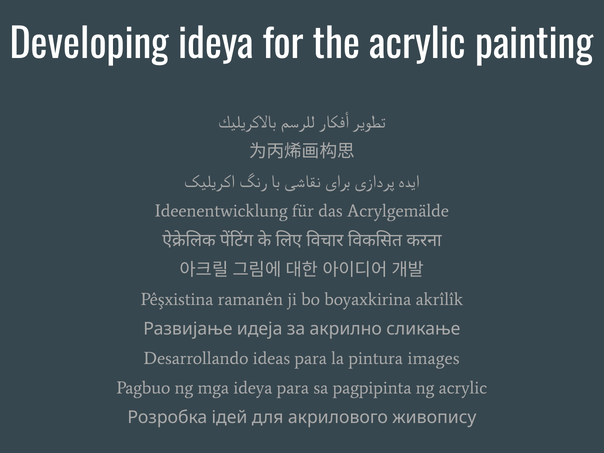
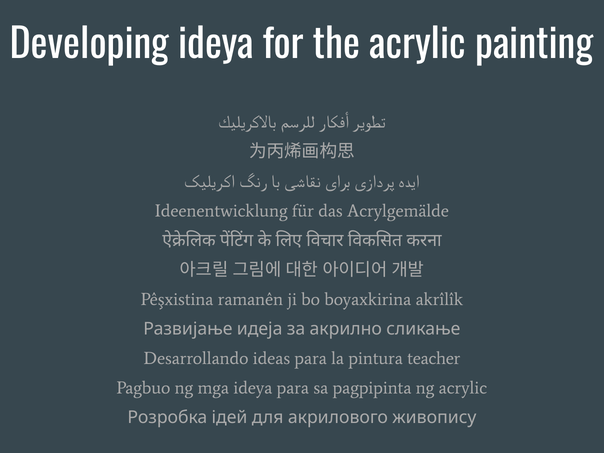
images: images -> teacher (434, 358)
